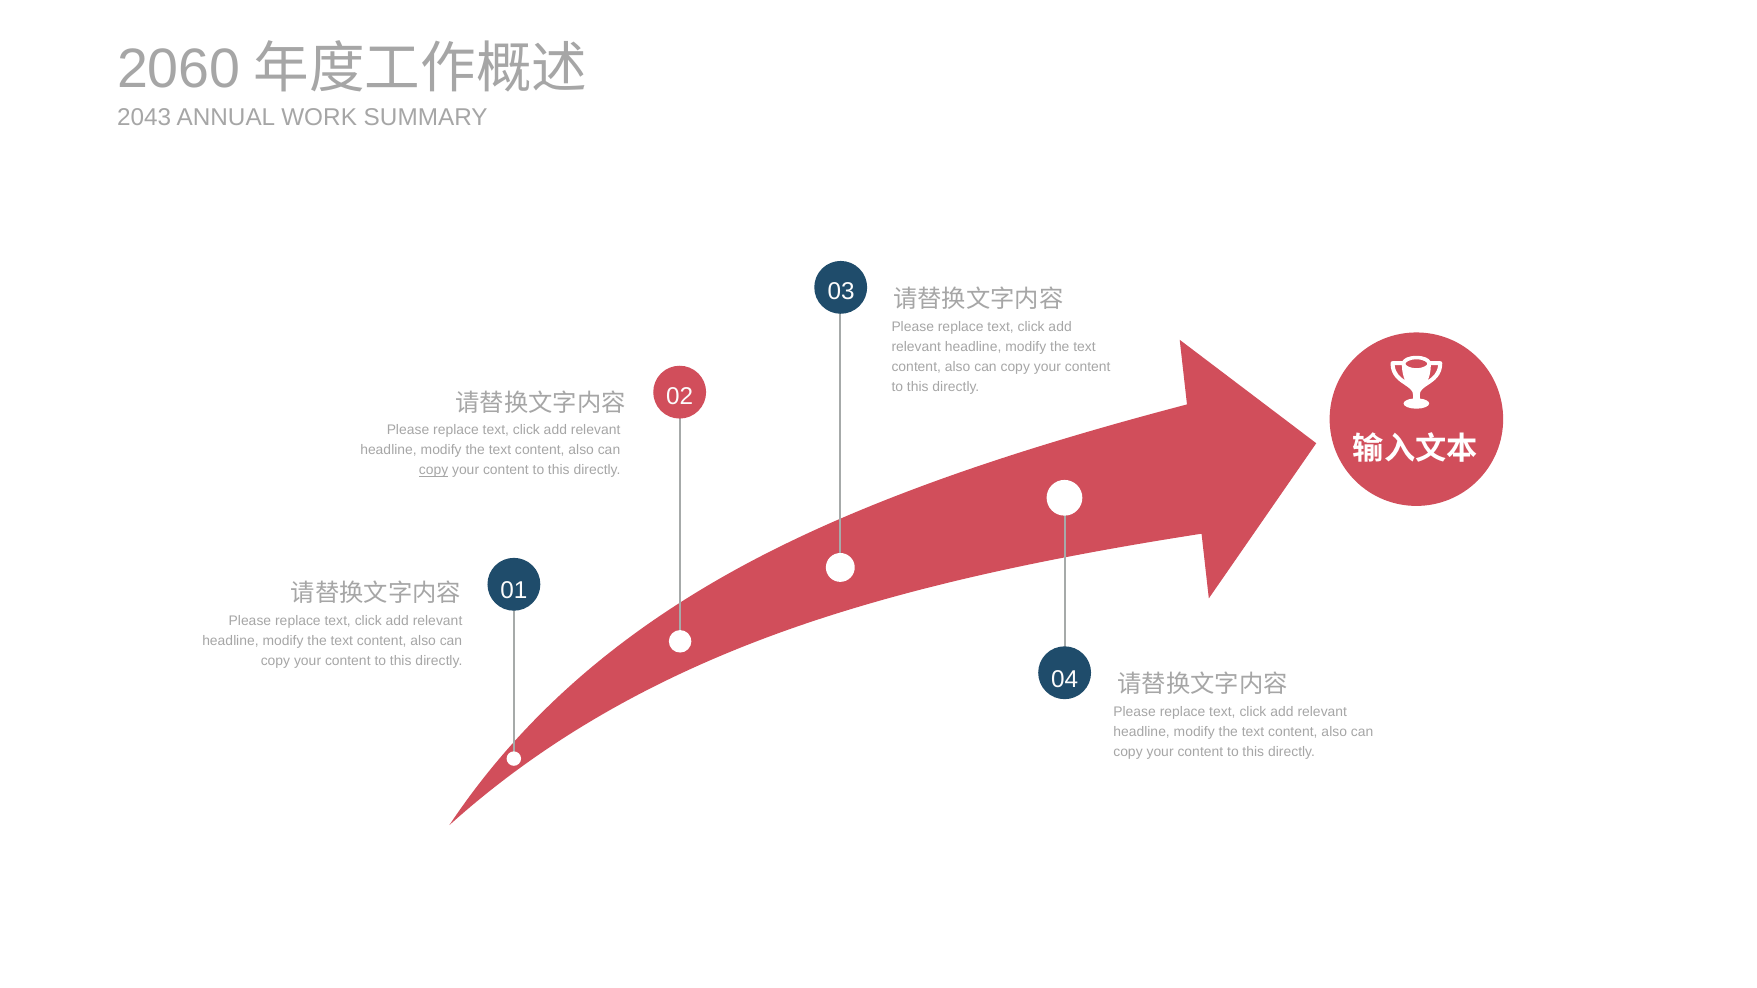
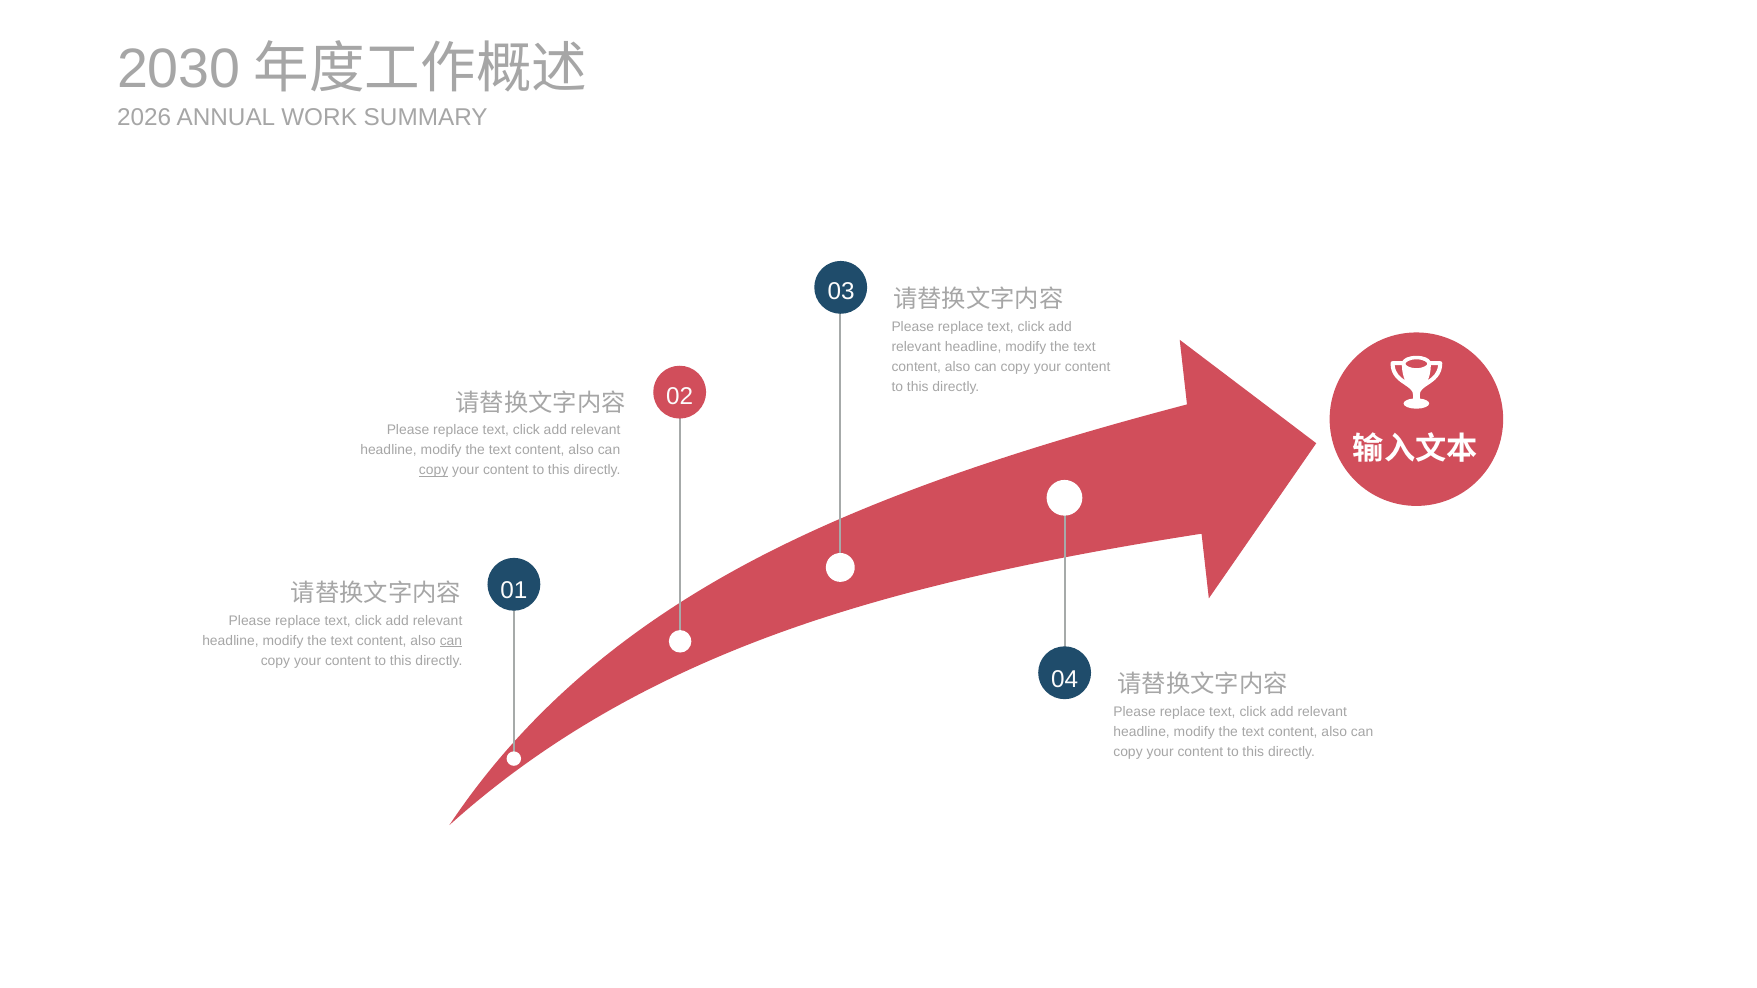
2060: 2060 -> 2030 (179, 69)
2043: 2043 -> 2026 (144, 118)
can underline: none -> present (451, 641)
